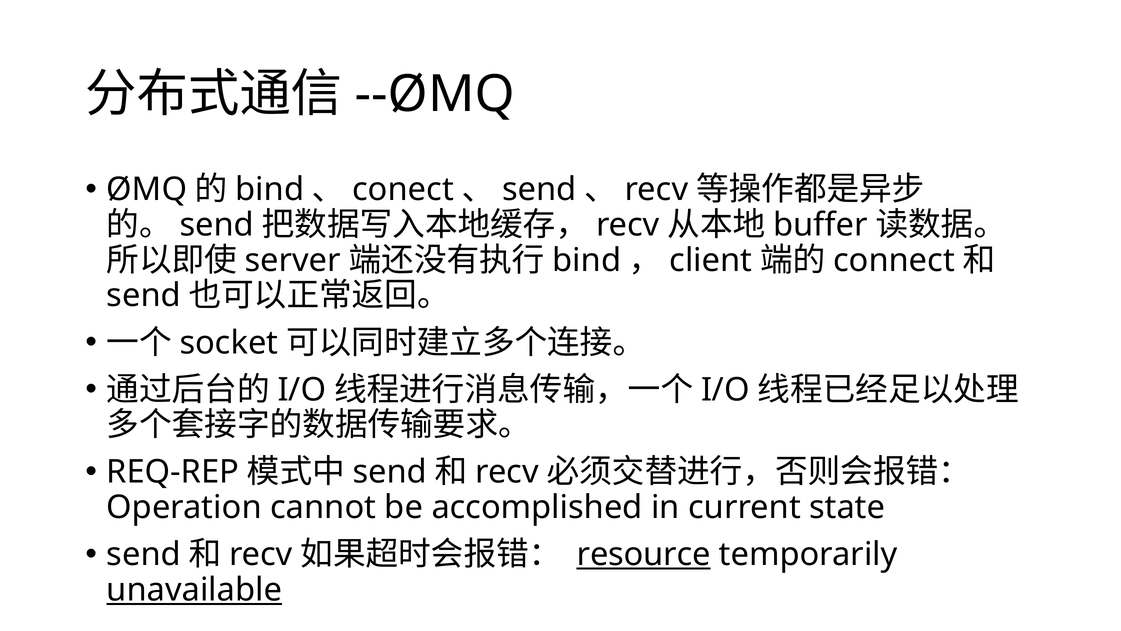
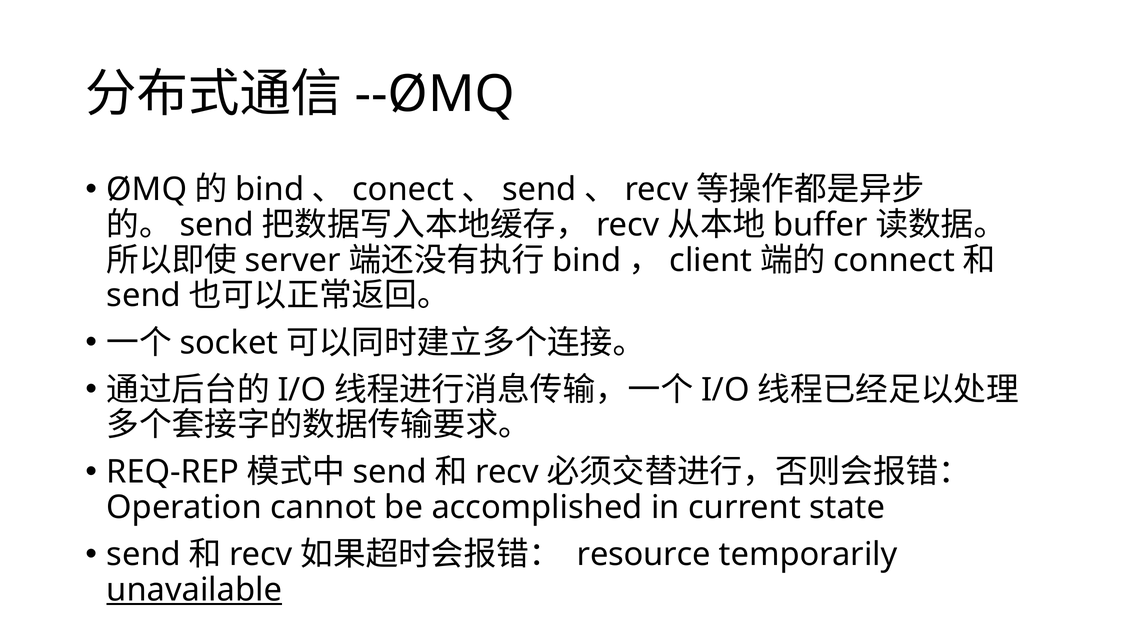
resource underline: present -> none (644, 554)
